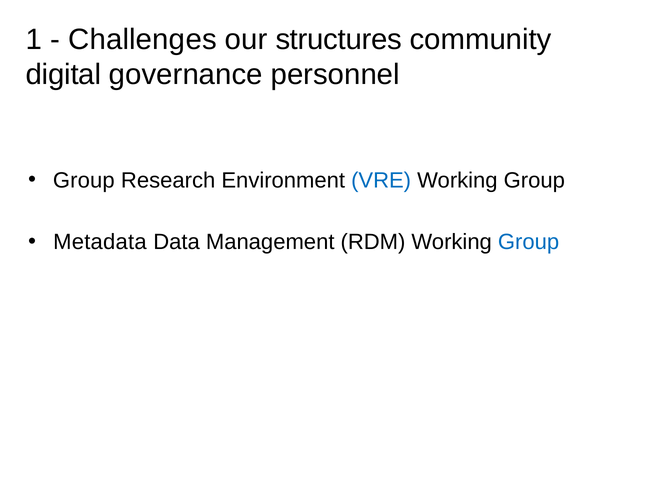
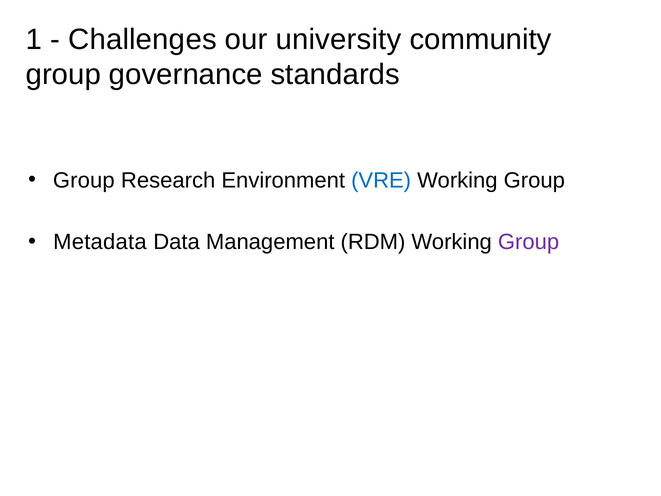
structures: structures -> university (338, 39)
digital: digital -> group (63, 75)
personnel: personnel -> standards (335, 75)
Group colour: blue -> purple (529, 242)
